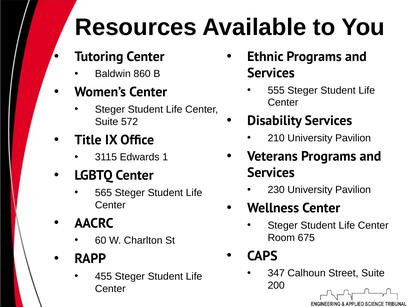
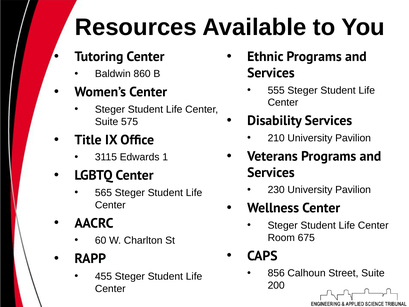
572: 572 -> 575 (130, 122)
347: 347 -> 856 (276, 273)
